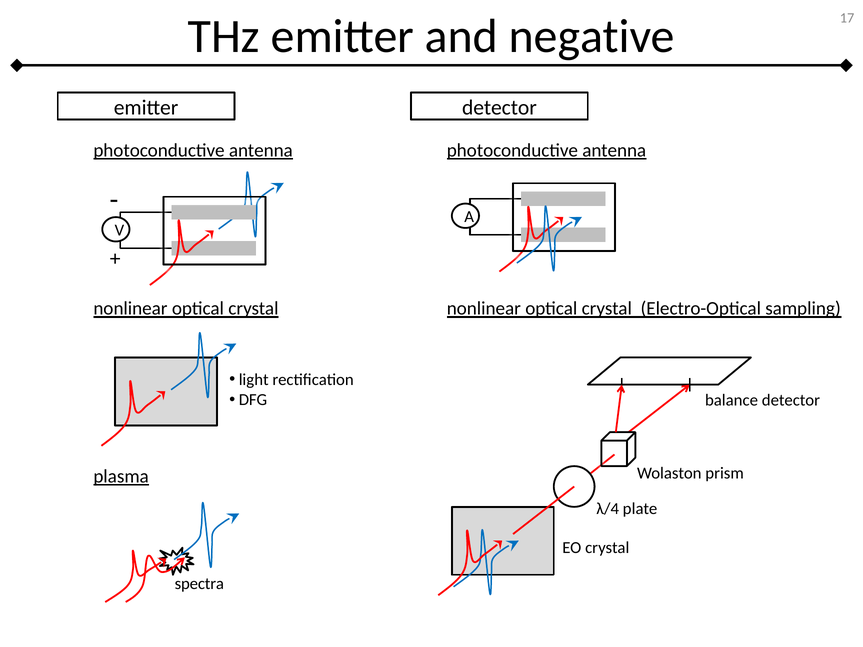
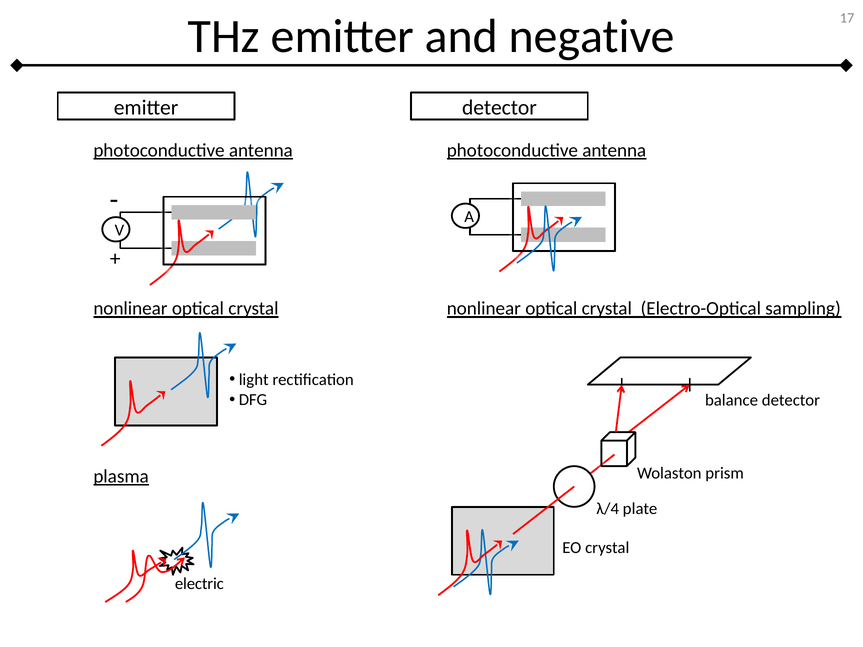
spectra: spectra -> electric (199, 584)
